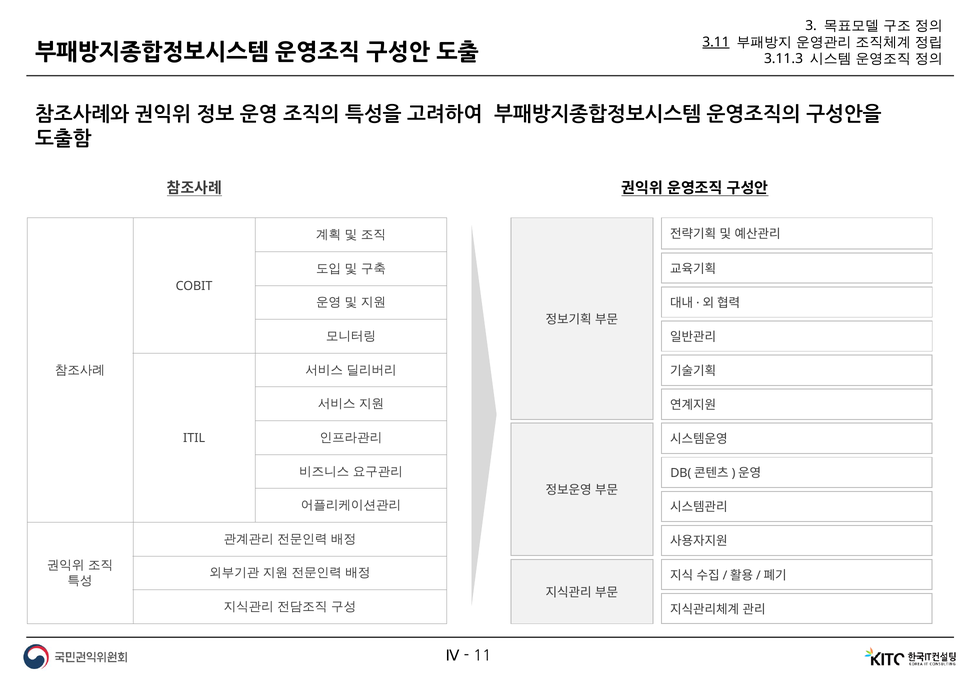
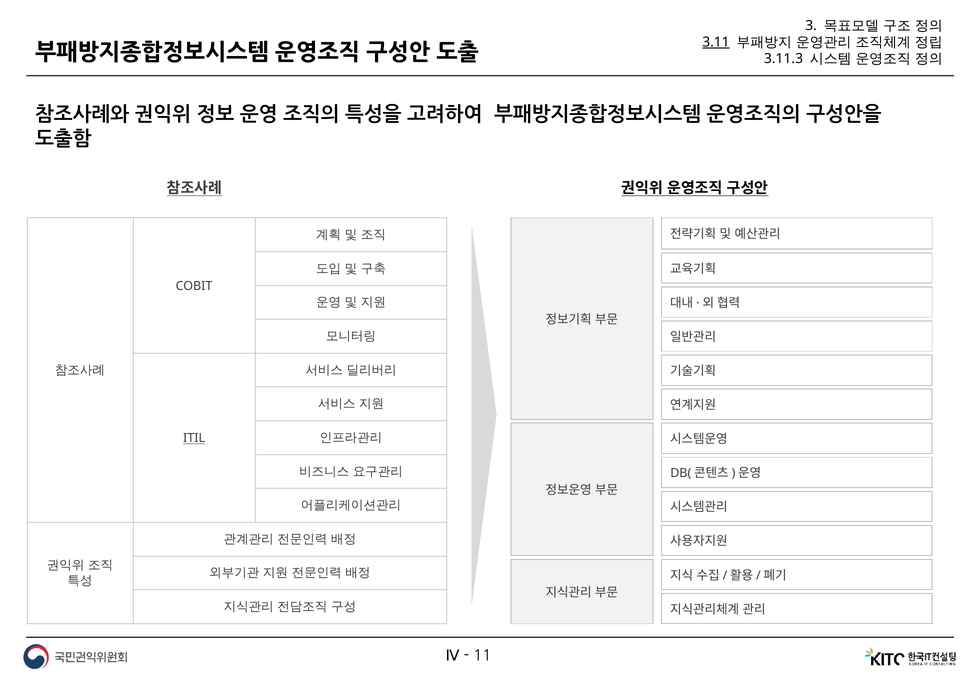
ITIL underline: none -> present (194, 438)
